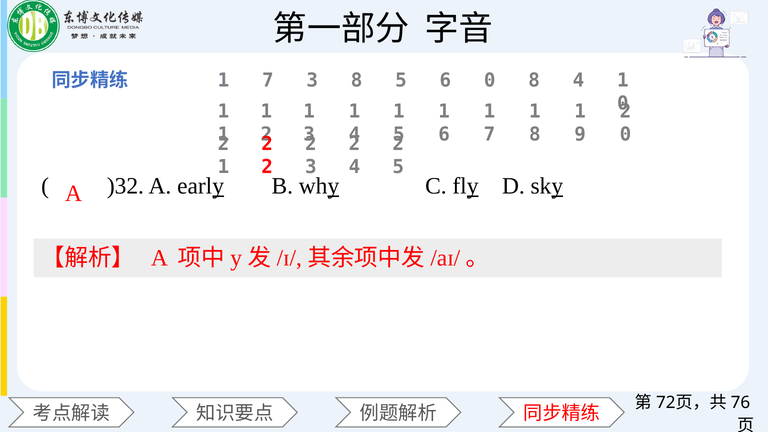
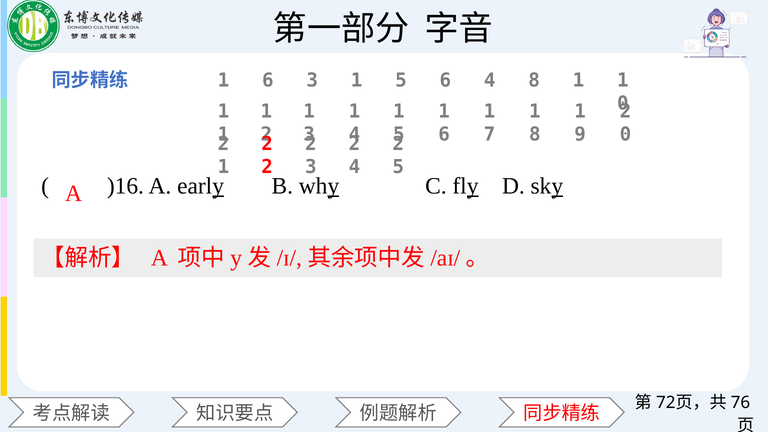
7: 7 -> 6 (268, 81)
8: 8 -> 1 (357, 81)
6 0: 0 -> 4 (490, 81)
4: 4 -> 1 (578, 81)
)32: )32 -> )16 (125, 186)
